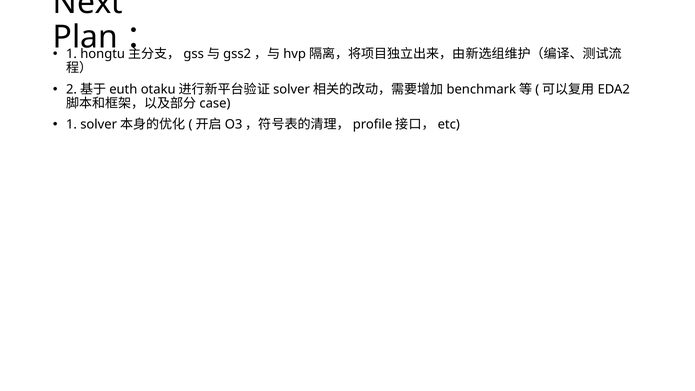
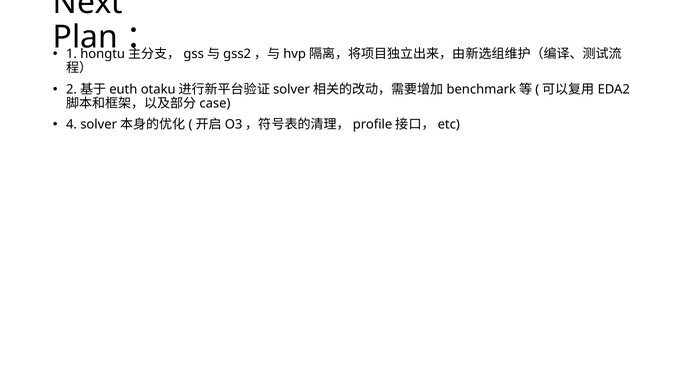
1: 1 -> 4 (71, 125)
